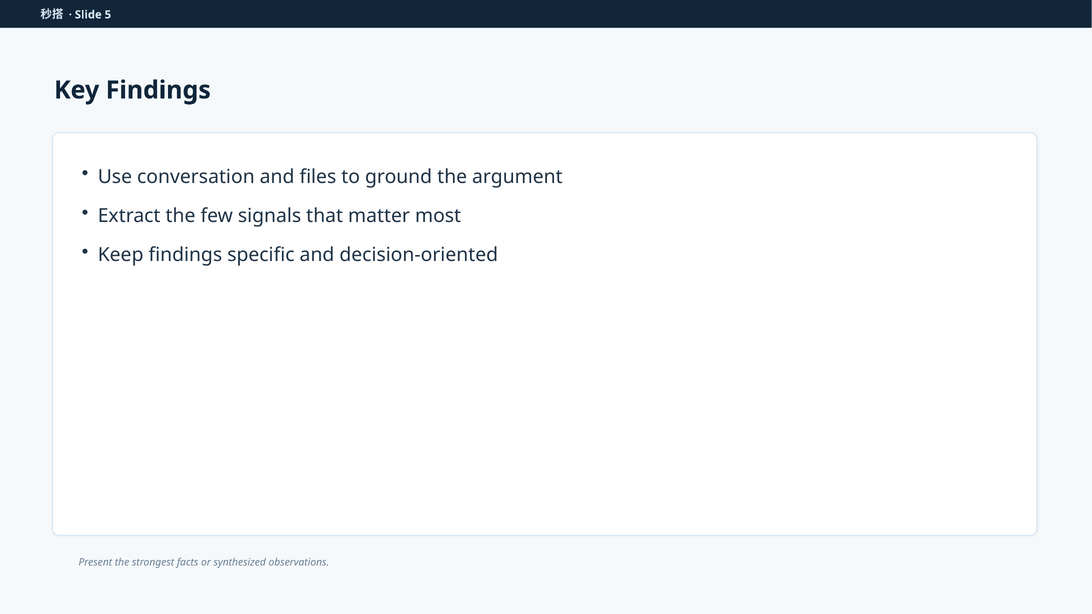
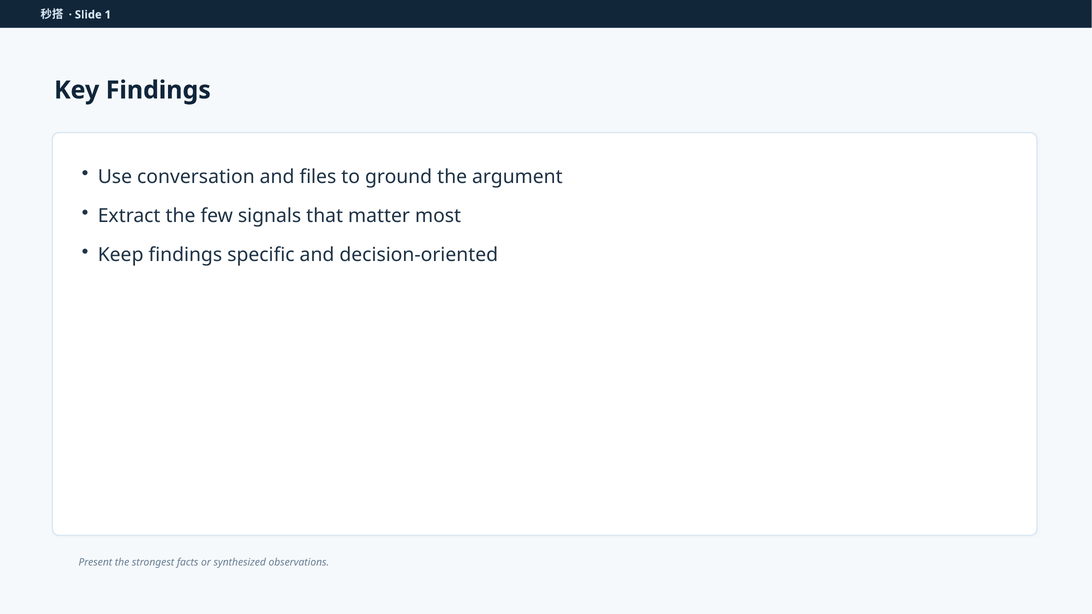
5: 5 -> 1 (108, 15)
